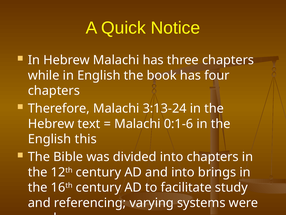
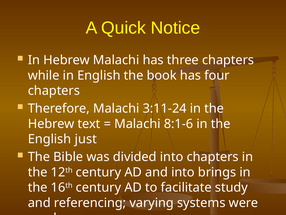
3:13-24: 3:13-24 -> 3:11-24 (165, 108)
0:1-6: 0:1-6 -> 8:1-6 (179, 124)
this: this -> just (86, 139)
